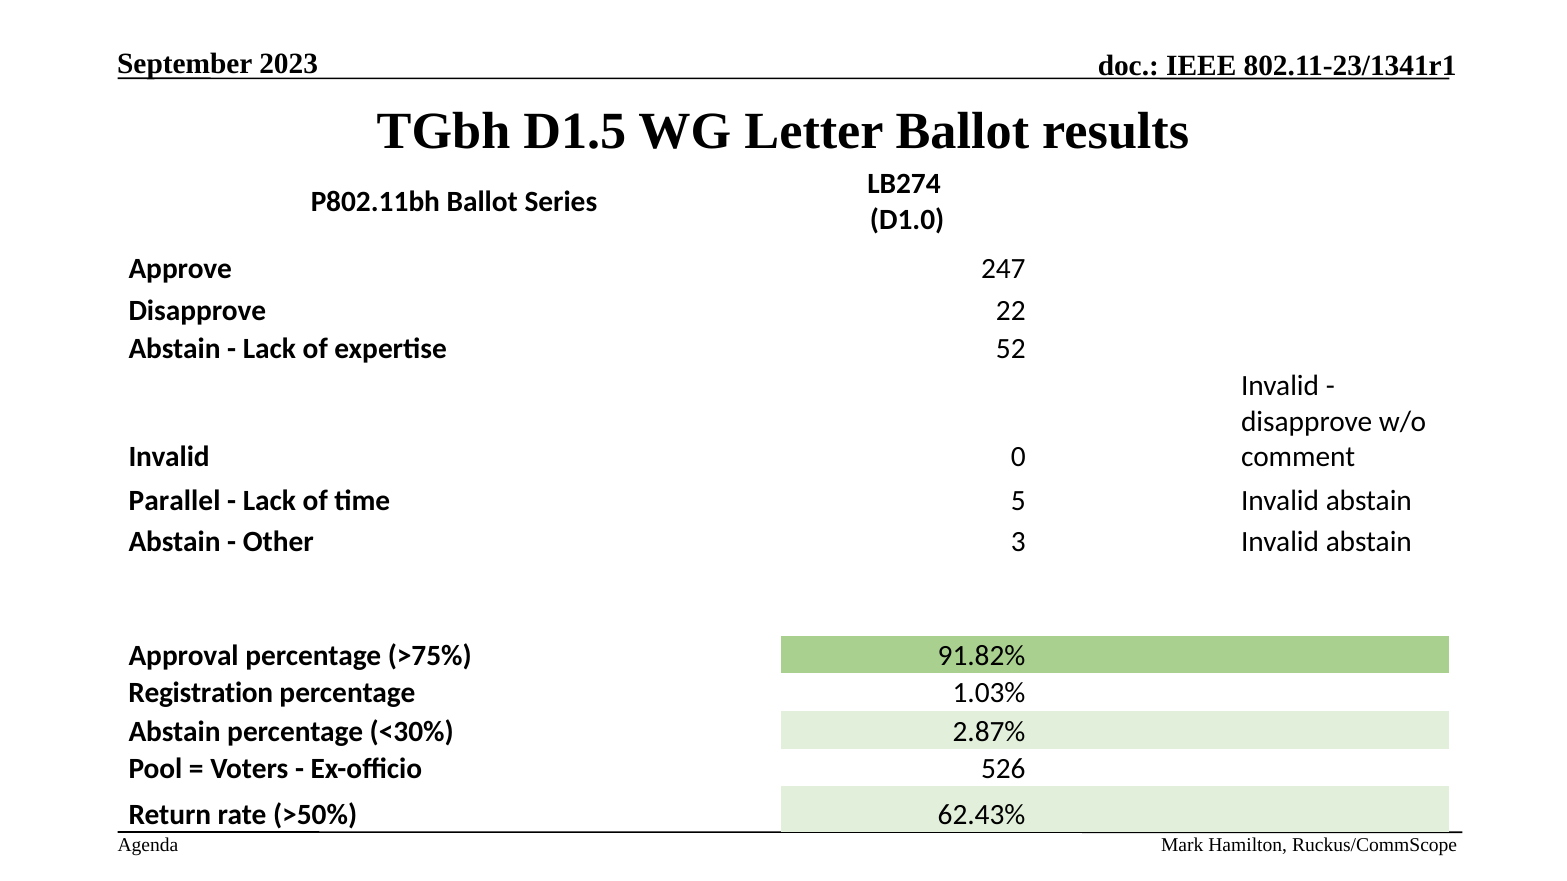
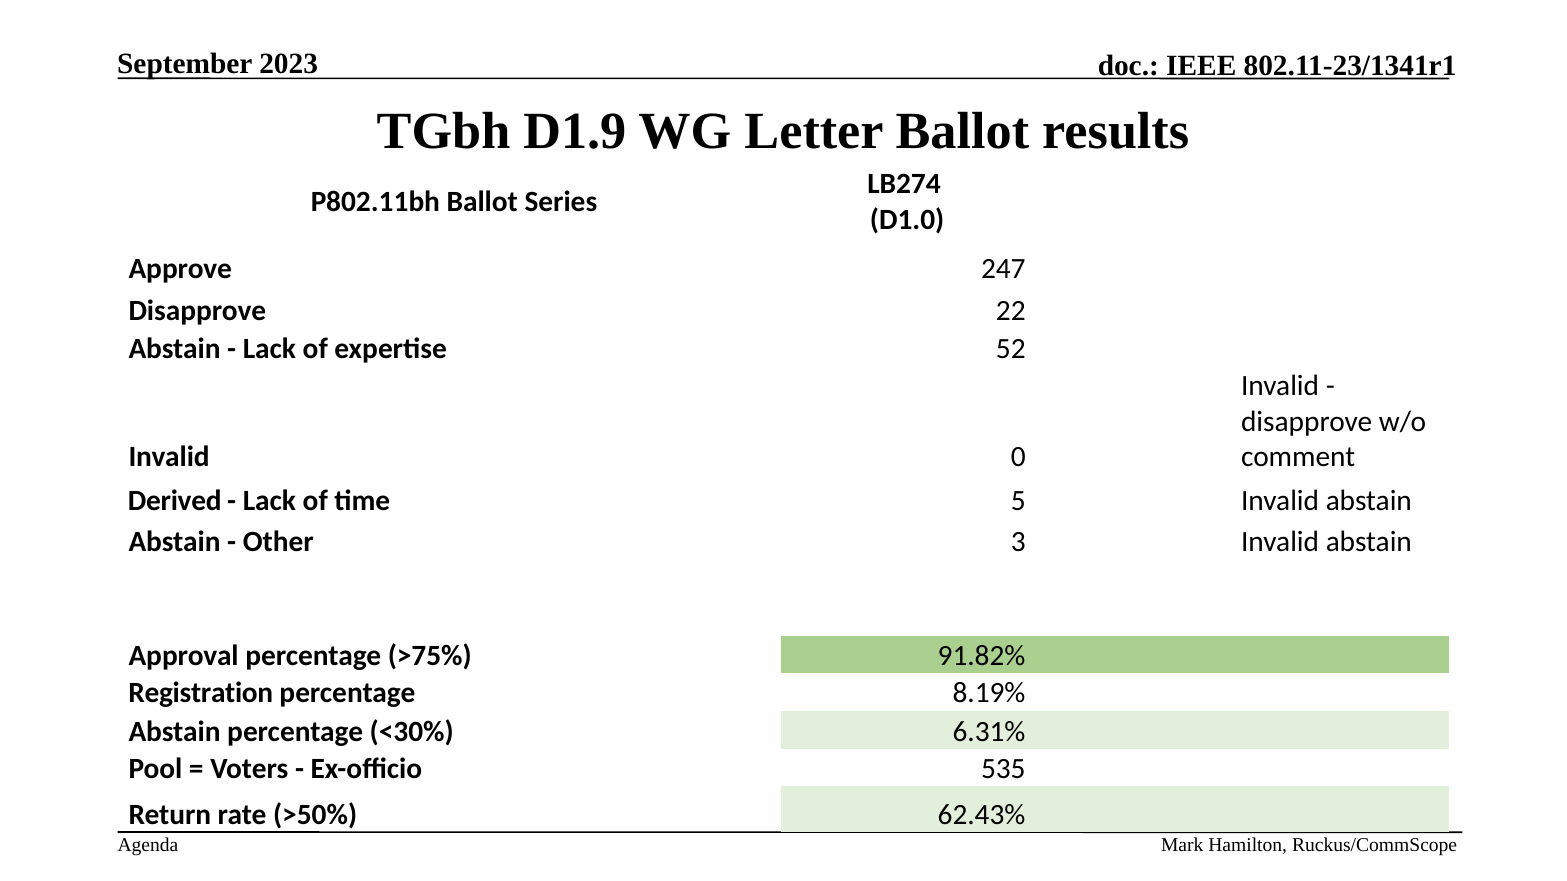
D1.5: D1.5 -> D1.9 (575, 131)
Parallel: Parallel -> Derived (175, 501)
1.03%: 1.03% -> 8.19% (989, 693)
2.87%: 2.87% -> 6.31% (989, 732)
526: 526 -> 535 (1003, 769)
